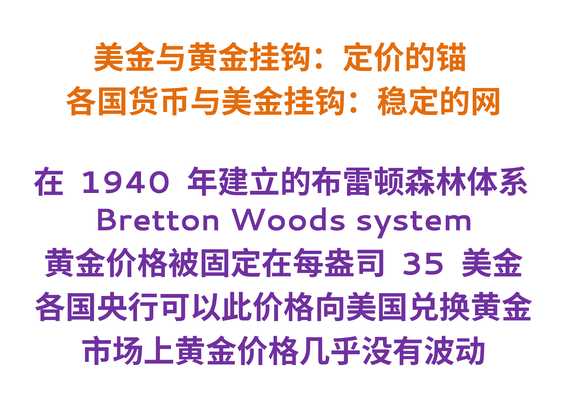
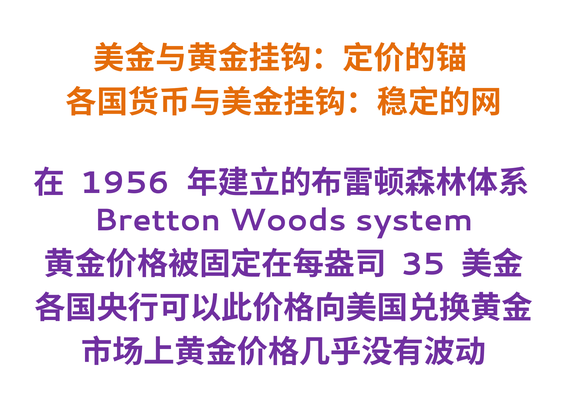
1940: 1940 -> 1956 (125, 183)
